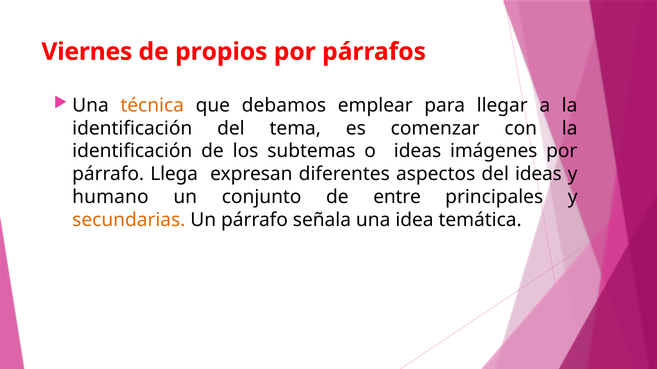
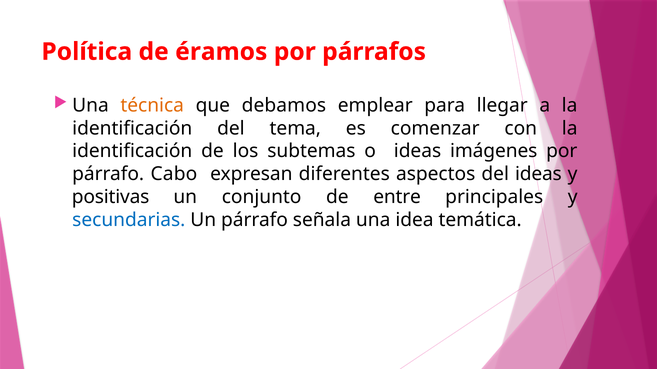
Viernes: Viernes -> Política (87, 52)
propios: propios -> éramos (221, 52)
Llega: Llega -> Cabo (174, 174)
humano: humano -> positivas (111, 197)
secundarias colour: orange -> blue (129, 220)
